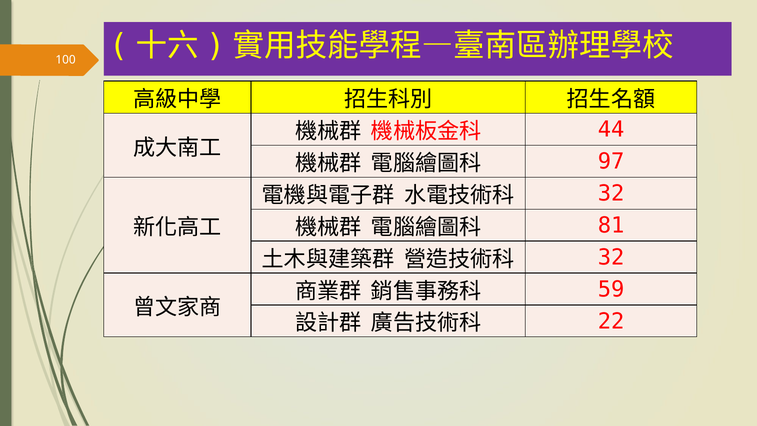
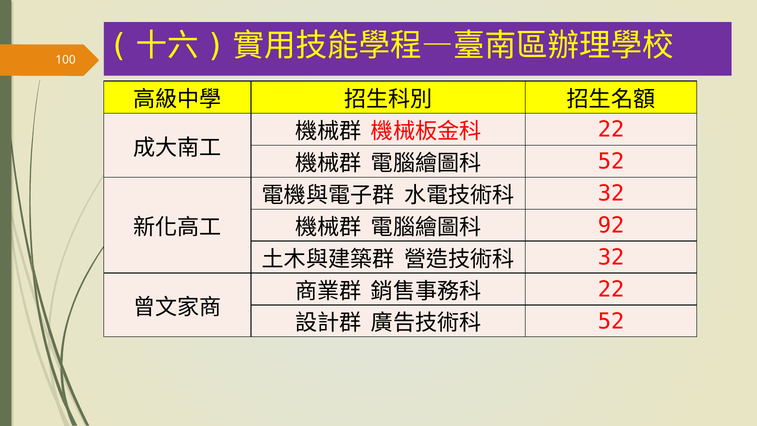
44: 44 -> 22 (611, 130)
97: 97 -> 52 (611, 161)
81: 81 -> 92 (611, 225)
59: 59 -> 22 (611, 289)
22: 22 -> 52 (611, 321)
